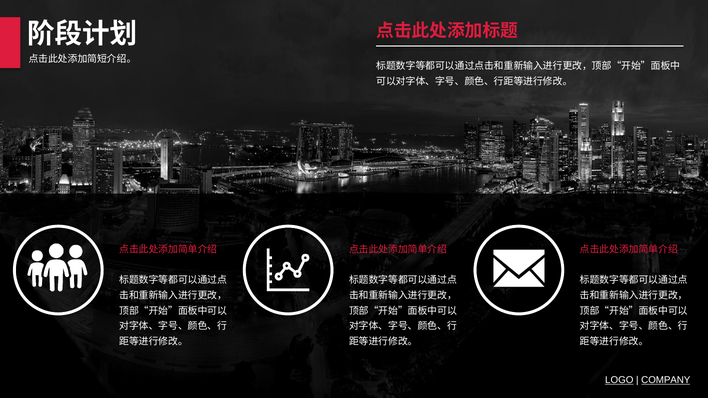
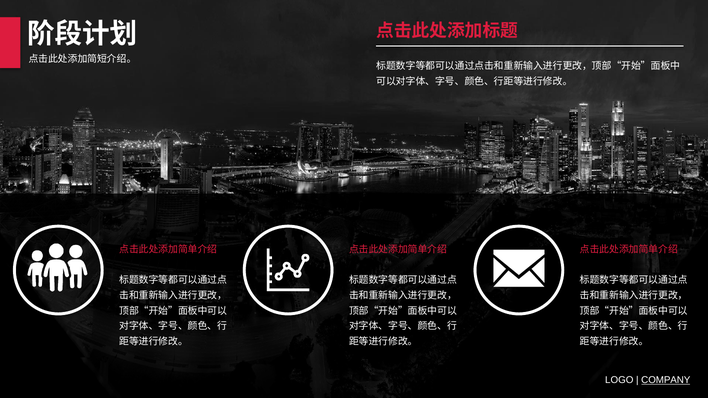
LOGO underline: present -> none (619, 380)
